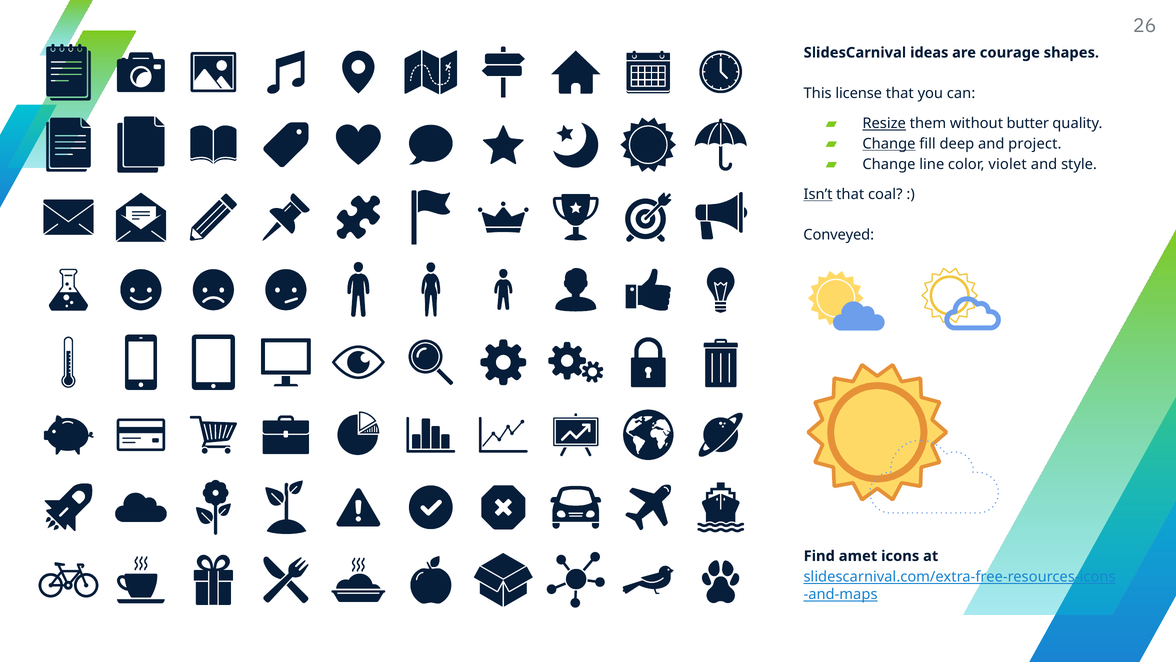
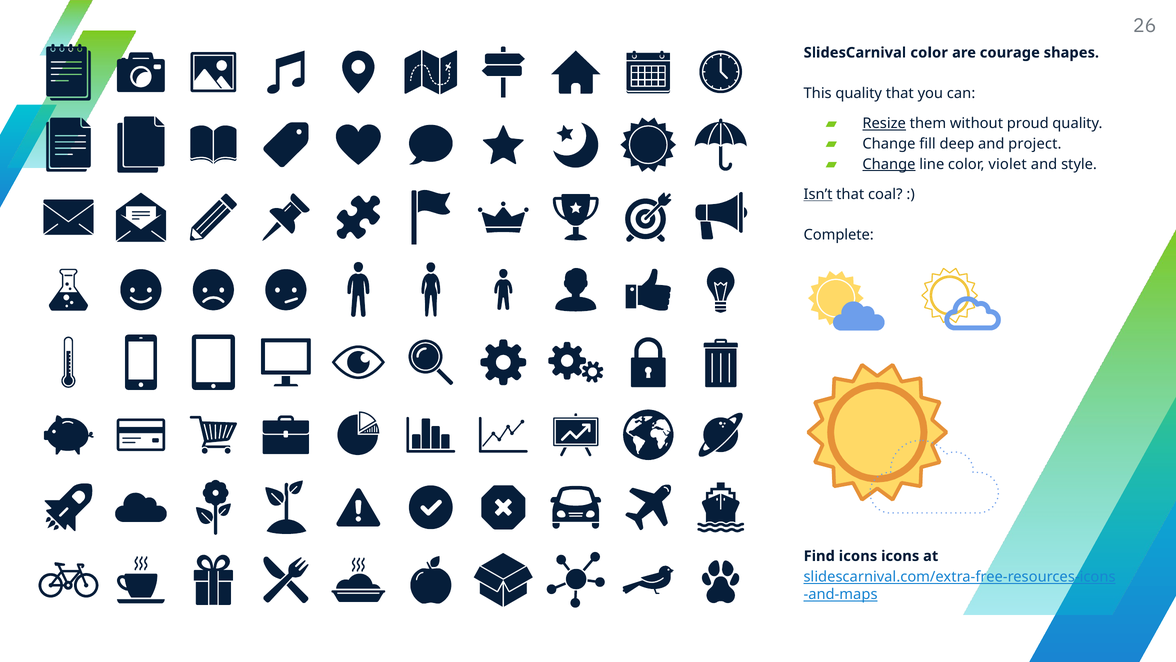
SlidesCarnival ideas: ideas -> color (929, 53)
This license: license -> quality (859, 93)
butter: butter -> proud (1028, 123)
Change underline: present -> none (889, 144)
Change underline: none -> present (889, 164)
Conveyed: Conveyed -> Complete (839, 235)
Find amet: amet -> icons (858, 556)
